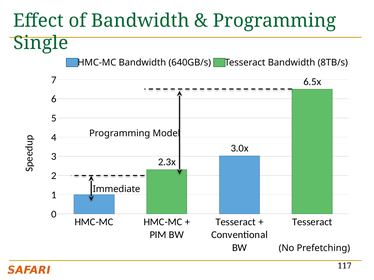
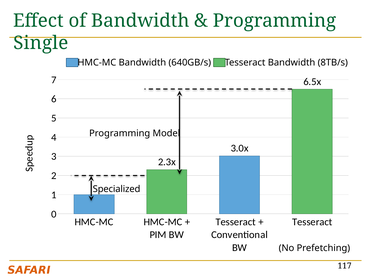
Immediate: Immediate -> Specialized (117, 189)
